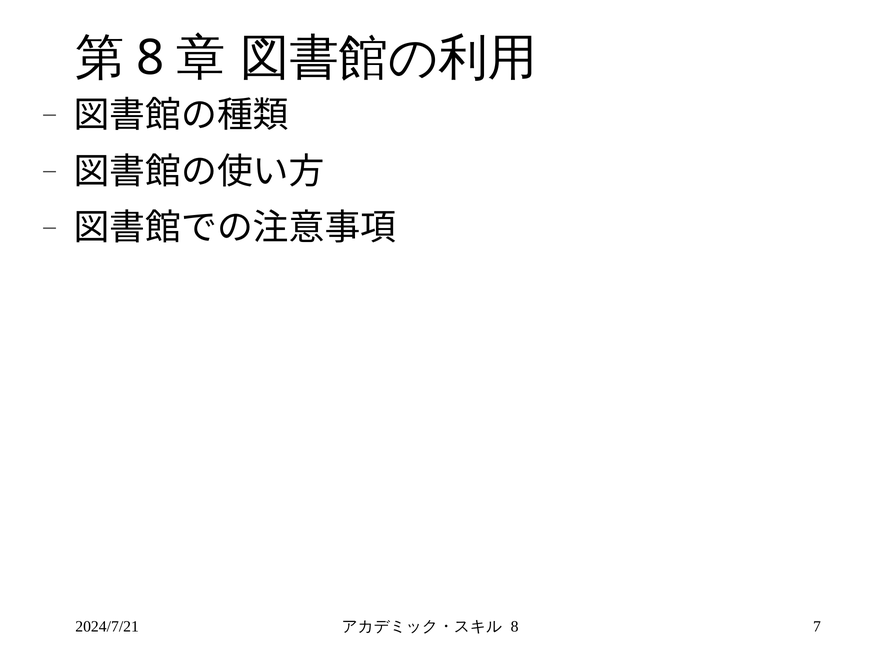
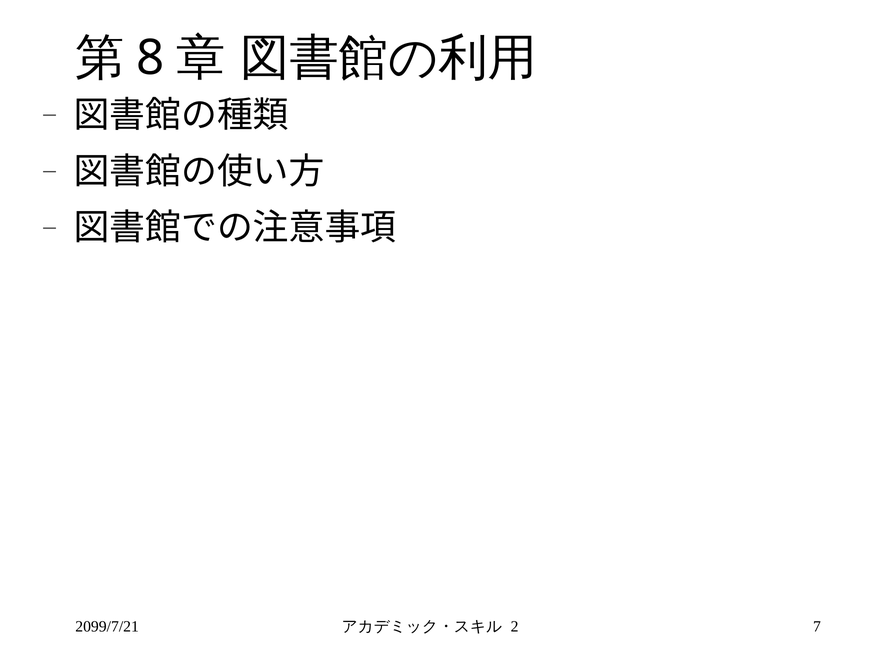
2024/7/21: 2024/7/21 -> 2099/7/21 (107, 627)
8: 8 -> 2 (515, 627)
